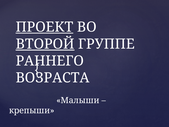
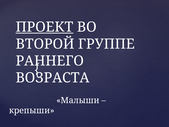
ВТОРОЙ underline: present -> none (45, 44)
